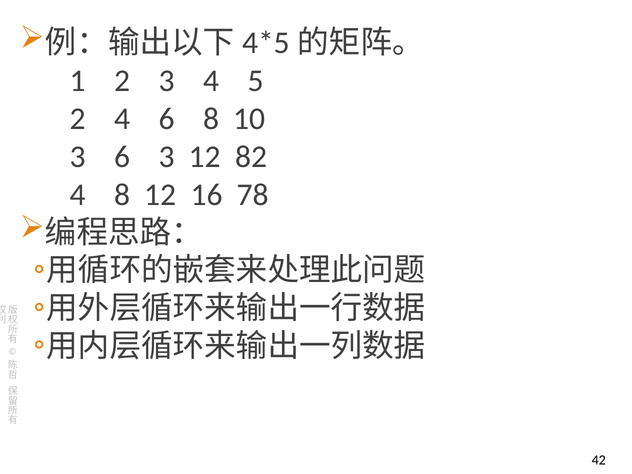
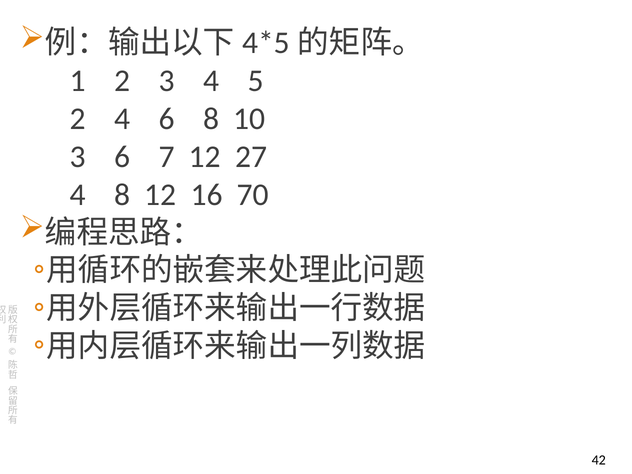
6 3: 3 -> 7 (167, 157)
82: 82 -> 27 (251, 157)
78: 78 -> 70 (253, 195)
